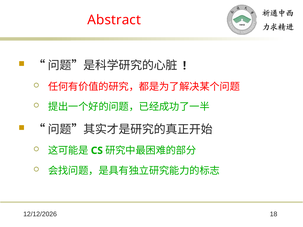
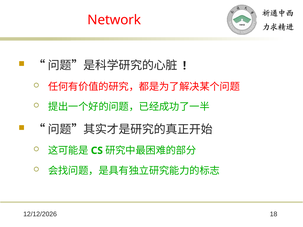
Abstract: Abstract -> Network (114, 20)
